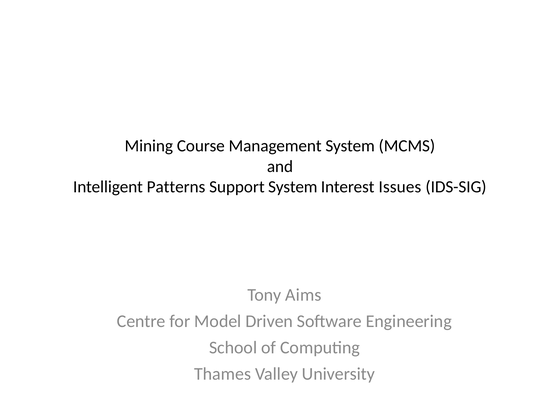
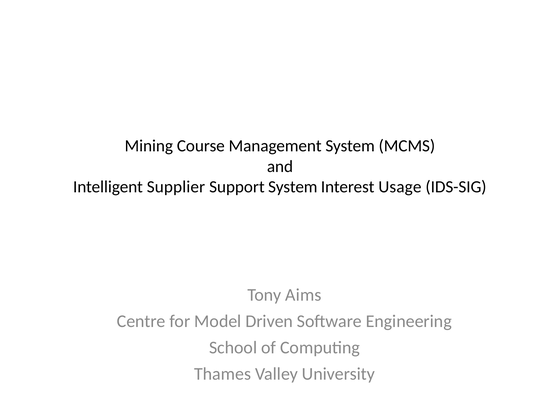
Patterns: Patterns -> Supplier (176, 187)
Issues: Issues -> Usage (400, 187)
